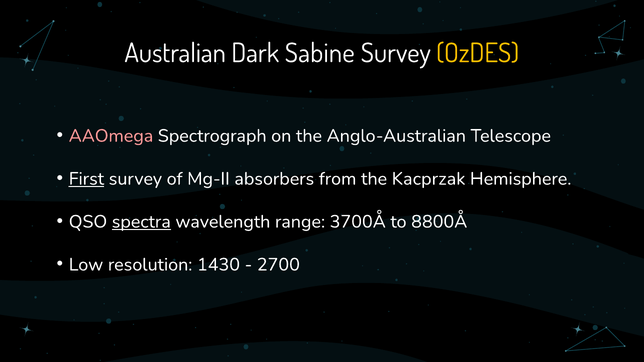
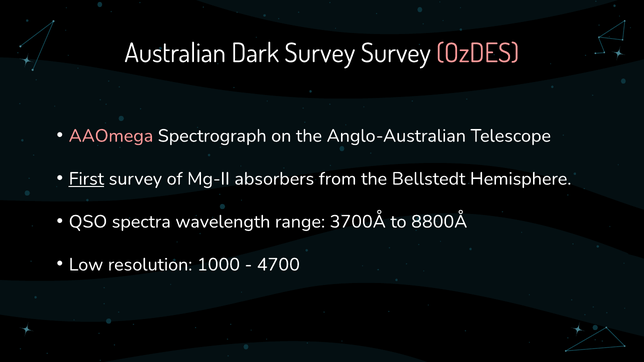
Dark Sabine: Sabine -> Survey (320, 53)
OzDES colour: yellow -> pink (478, 53)
Kacprzak: Kacprzak -> Bellstedt (429, 179)
spectra underline: present -> none (141, 222)
1430: 1430 -> 1000 (219, 265)
2700: 2700 -> 4700 (278, 265)
